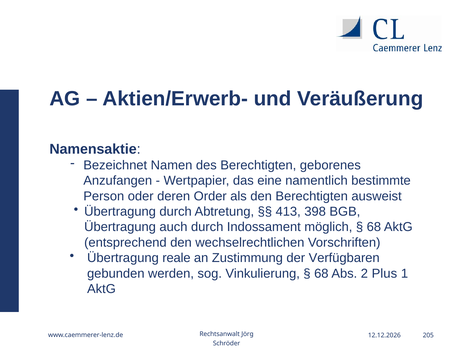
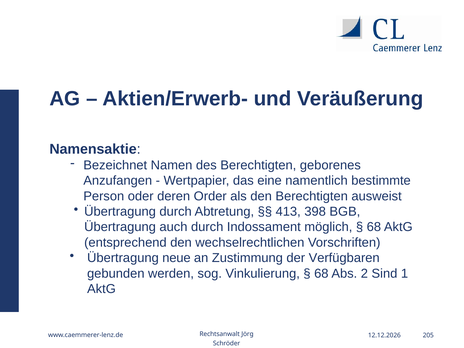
reale: reale -> neue (176, 258)
Plus: Plus -> Sind (384, 273)
